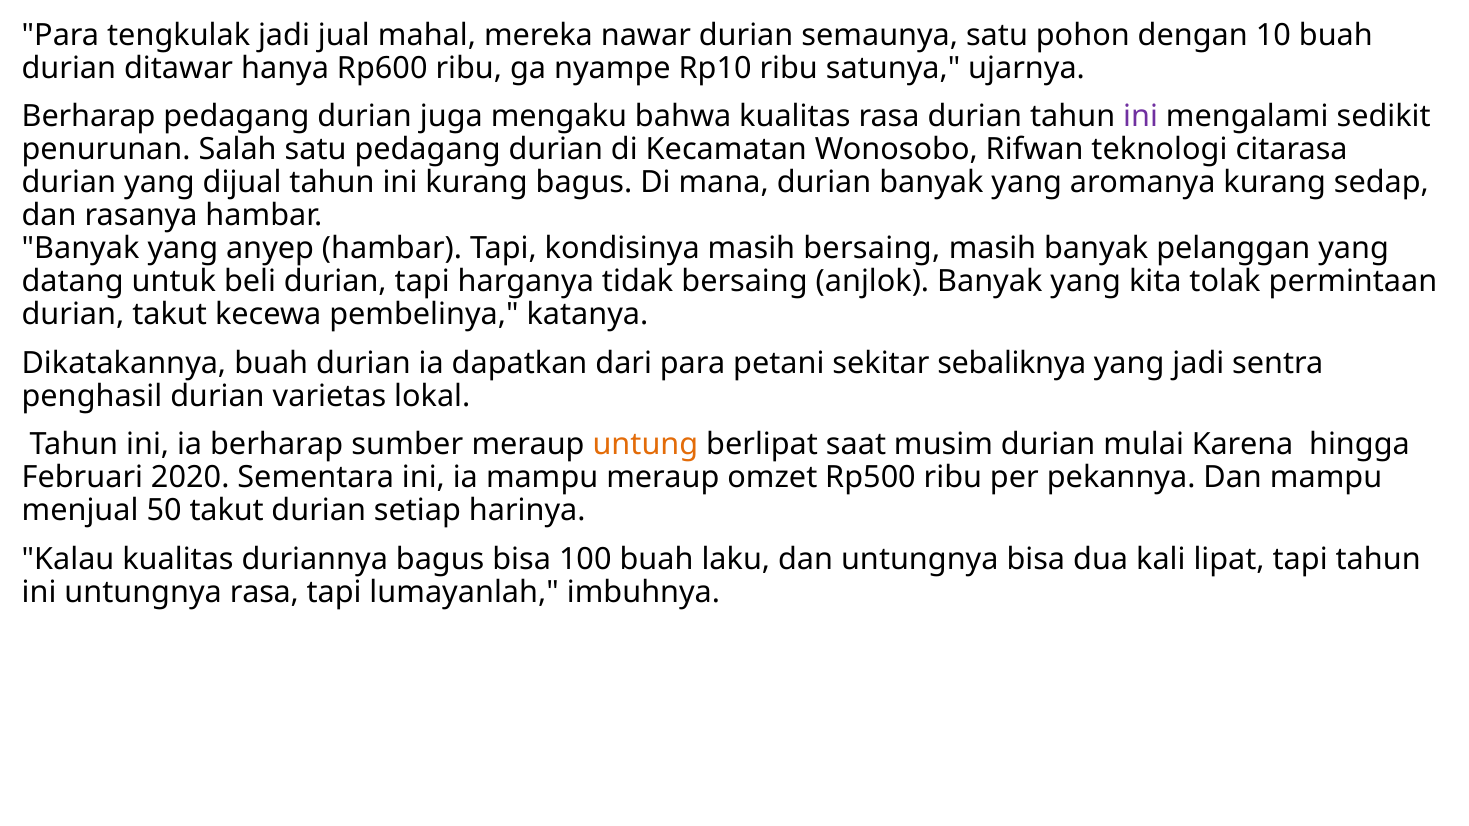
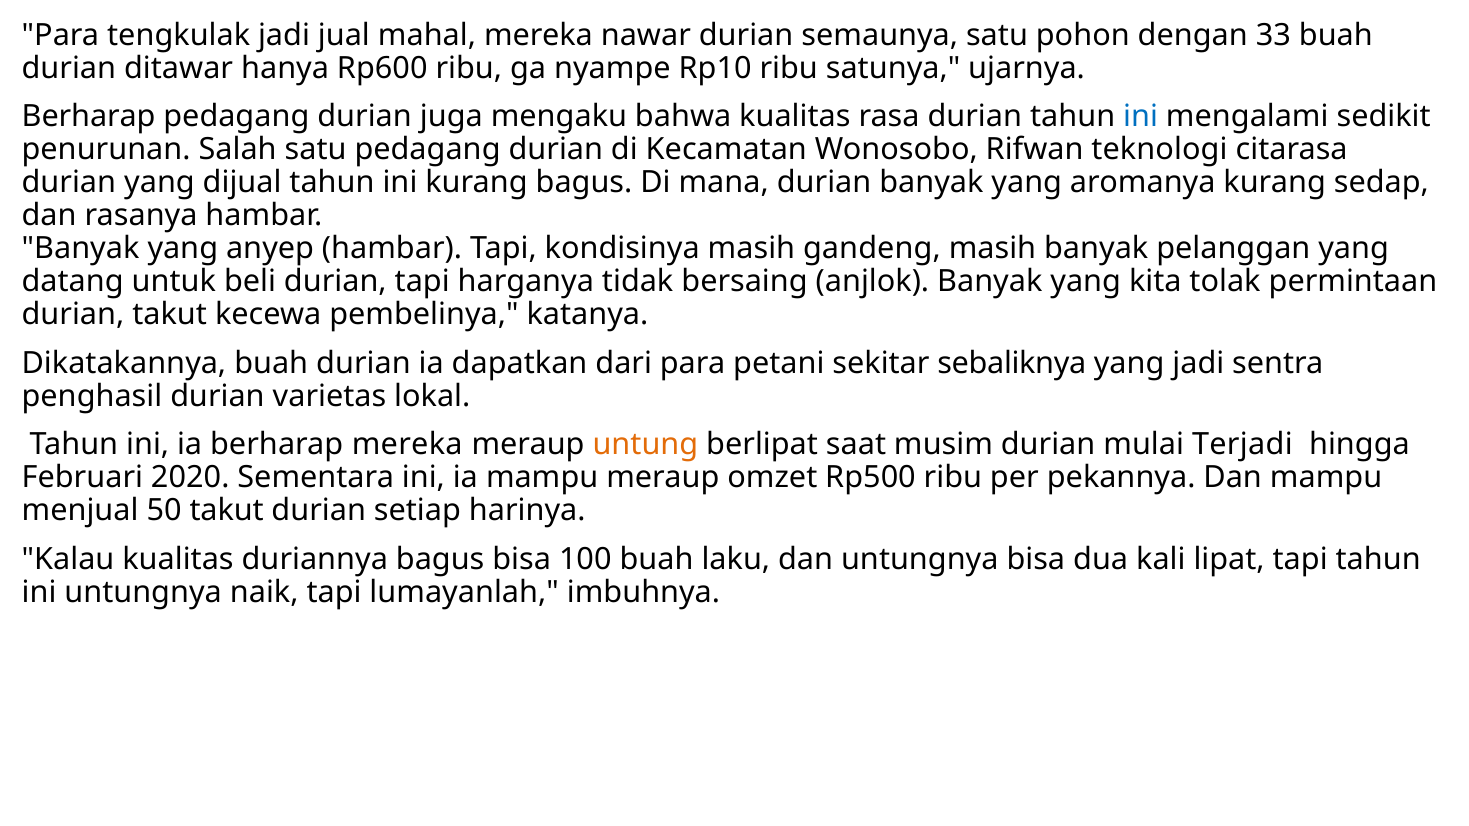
10: 10 -> 33 (1273, 35)
ini colour: purple -> blue (1141, 117)
masih bersaing: bersaing -> gandeng (872, 249)
berharap sumber: sumber -> mereka (407, 445)
Karena: Karena -> Terjadi (1242, 445)
untungnya rasa: rasa -> naik (264, 592)
